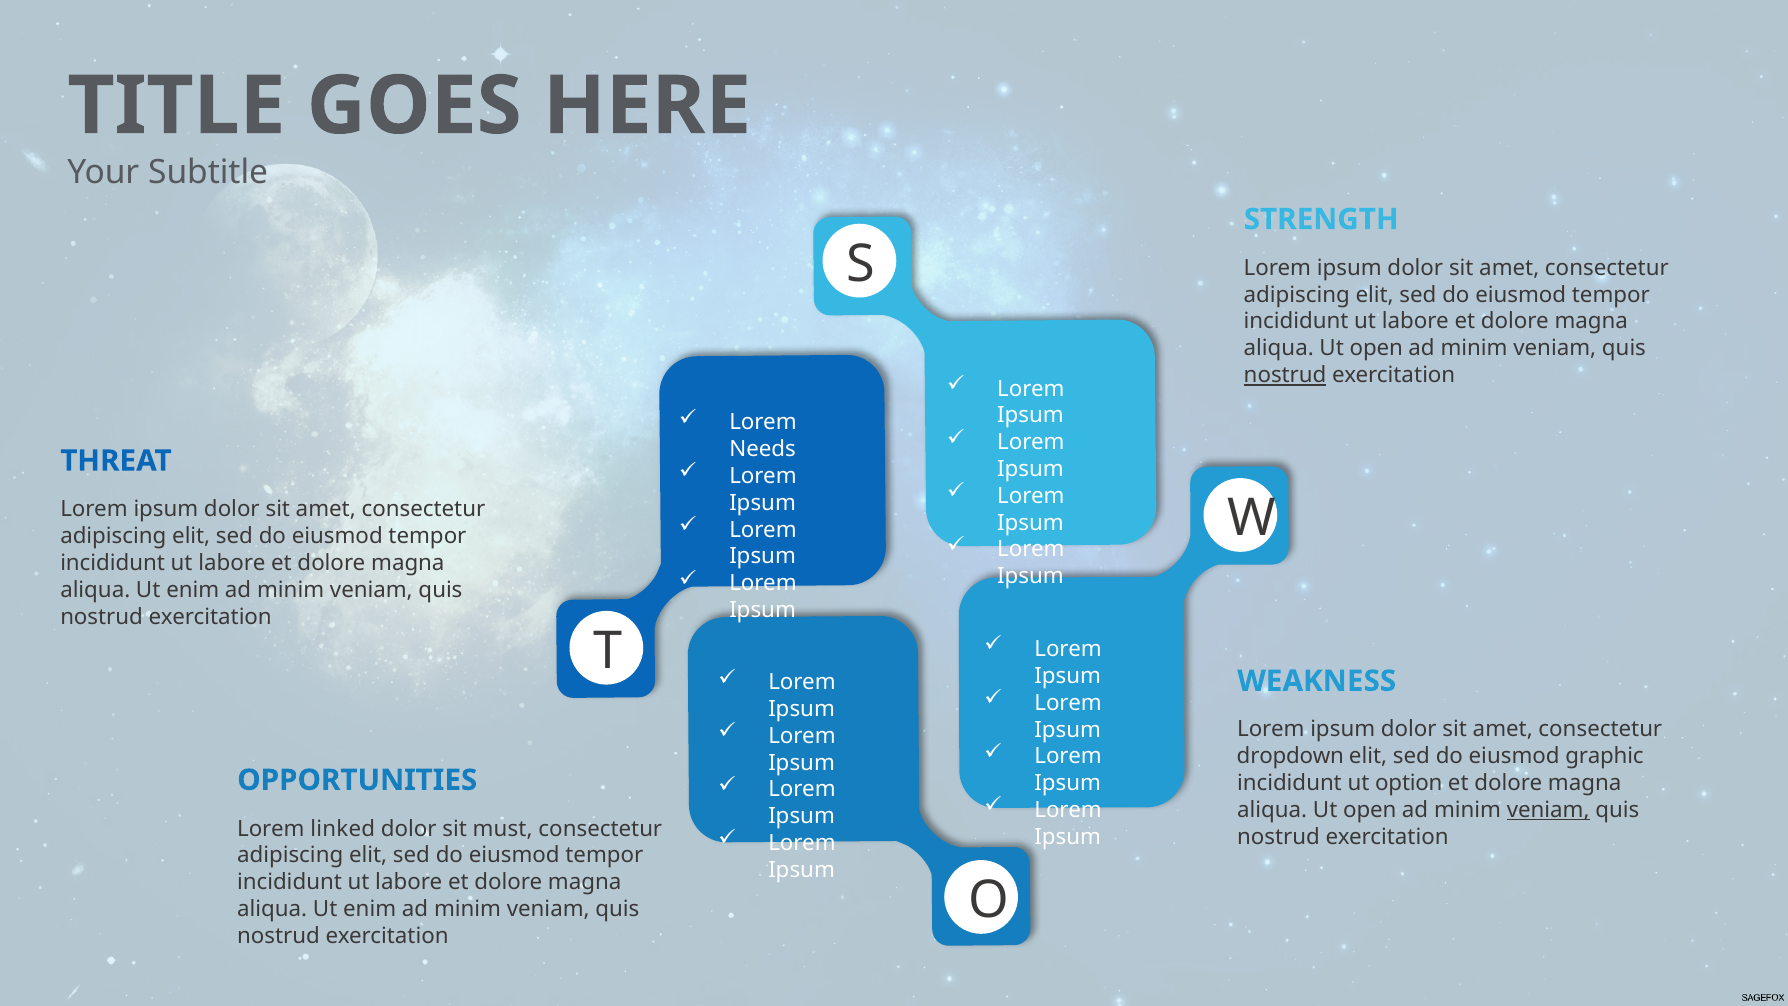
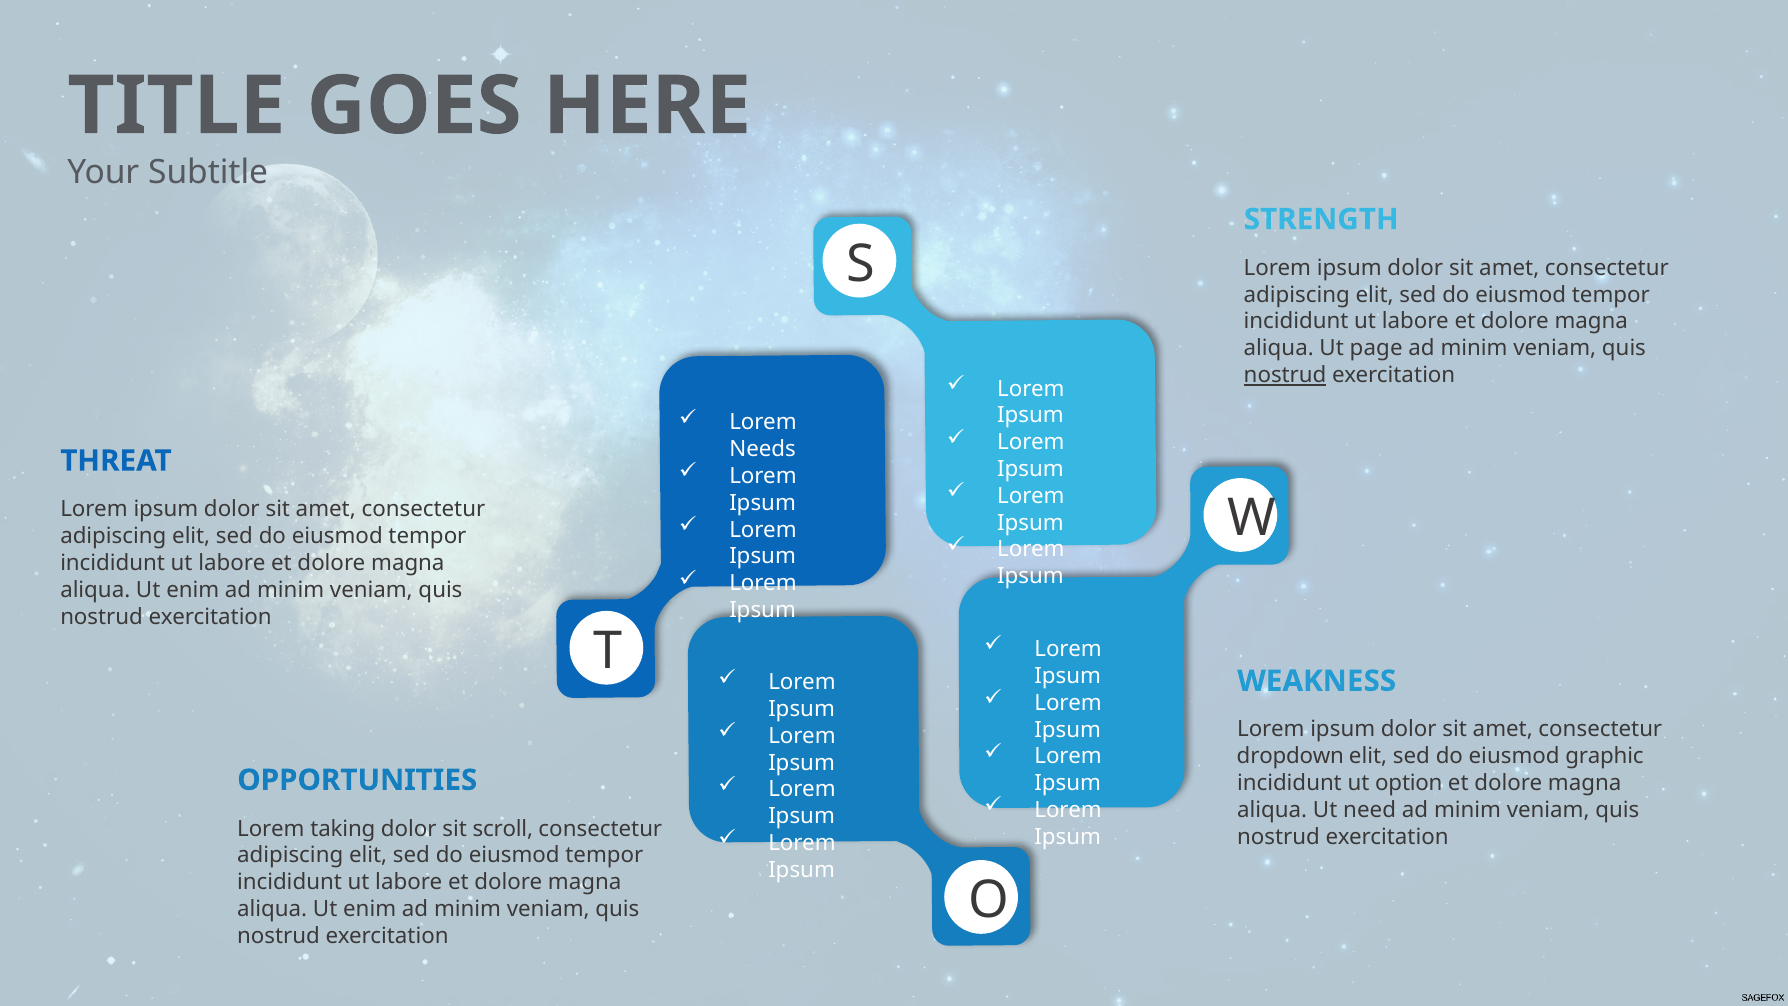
open: open -> page (1376, 348)
open: open -> need (1370, 810)
veniam underline: present -> none (1548, 810)
linked: linked -> taking (343, 829)
must: must -> scroll (503, 829)
